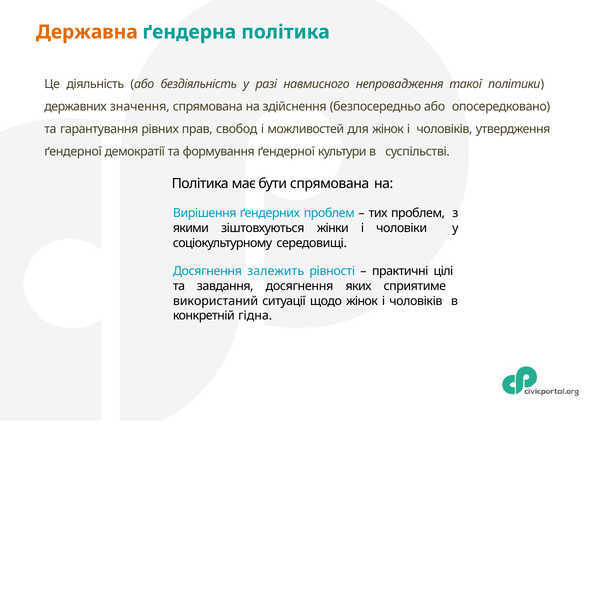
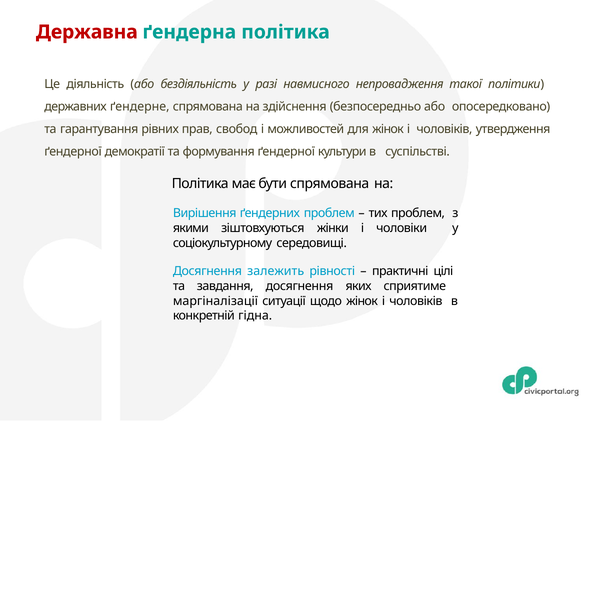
Державна colour: orange -> red (87, 32)
значення: значення -> ґендерне (140, 107)
використаний: використаний -> маргіналізації (215, 301)
